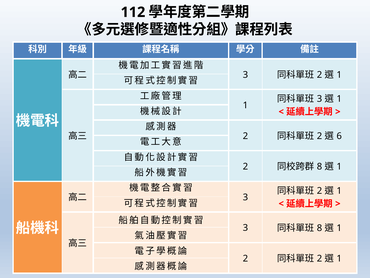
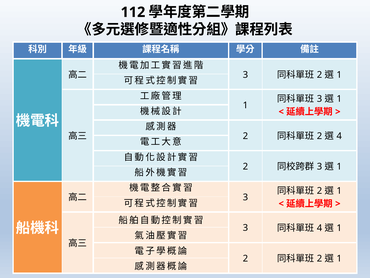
6: 6 -> 4 (339, 136)
8: 8 -> 3 (320, 166)
8: 8 -> 4 (320, 228)
